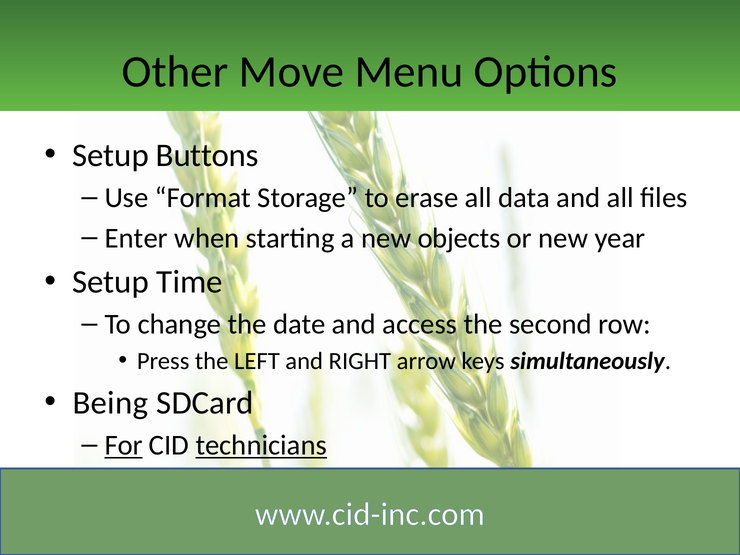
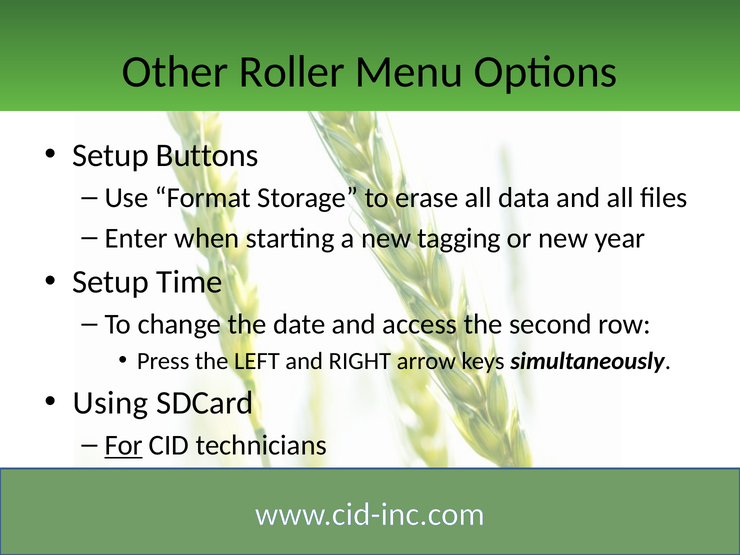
Move: Move -> Roller (292, 72)
objects: objects -> tagging (459, 238)
Being: Being -> Using (110, 403)
technicians underline: present -> none (261, 445)
